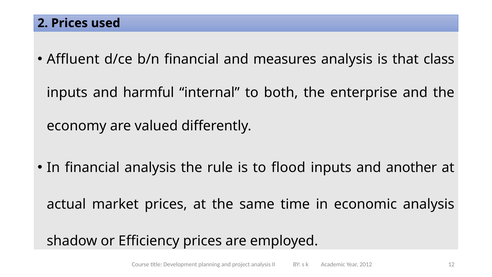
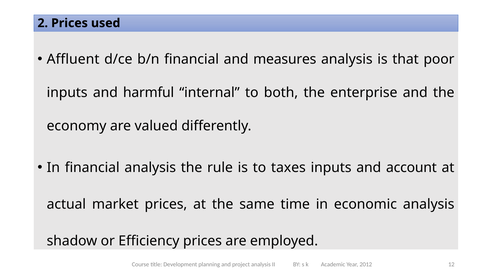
class: class -> poor (439, 59)
flood: flood -> taxes (288, 167)
another: another -> account (411, 167)
